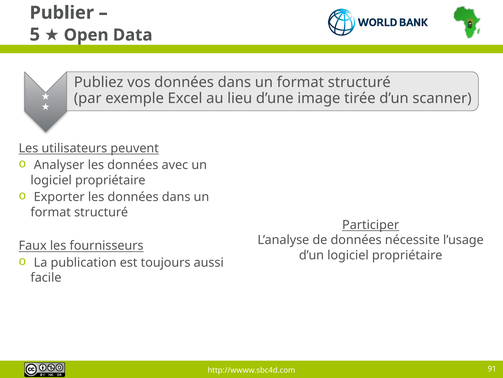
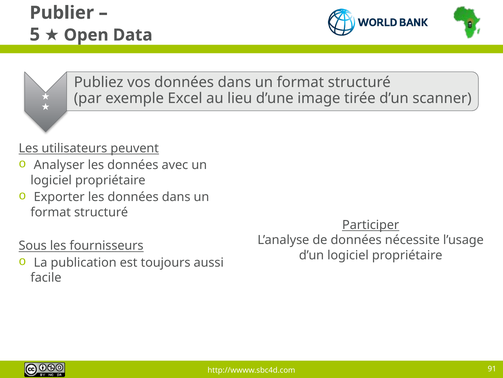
Faux: Faux -> Sous (33, 245)
